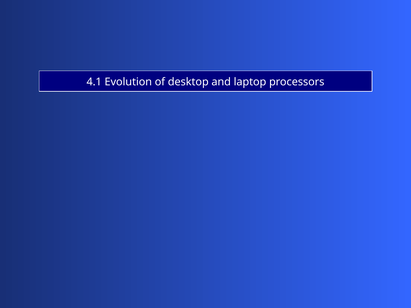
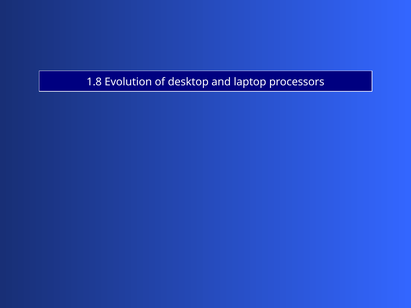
4.1: 4.1 -> 1.8 (94, 82)
